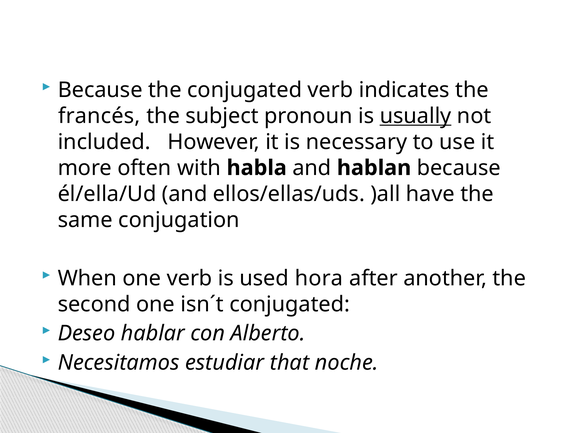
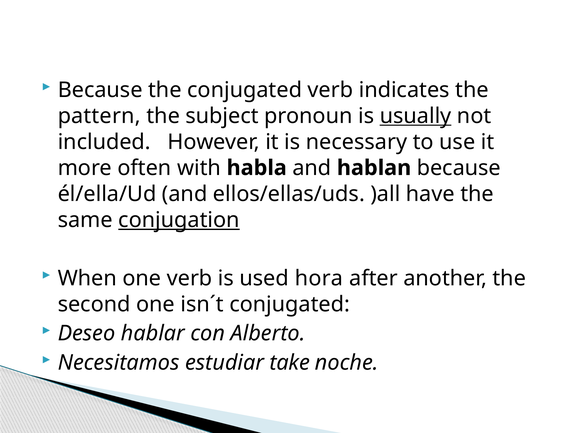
francés: francés -> pattern (99, 116)
conjugation underline: none -> present (179, 220)
that: that -> take (290, 363)
